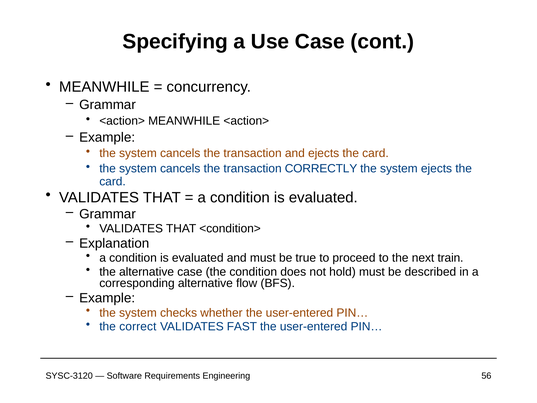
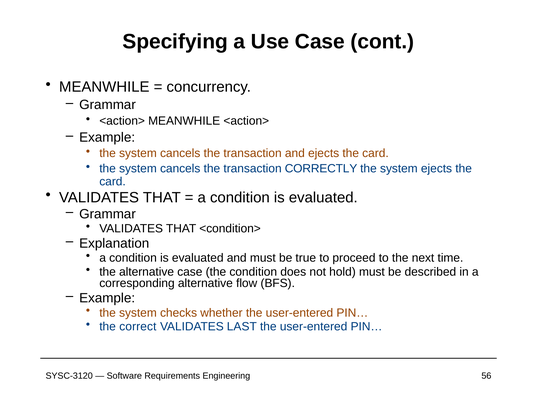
train: train -> time (450, 258)
FAST: FAST -> LAST (242, 326)
